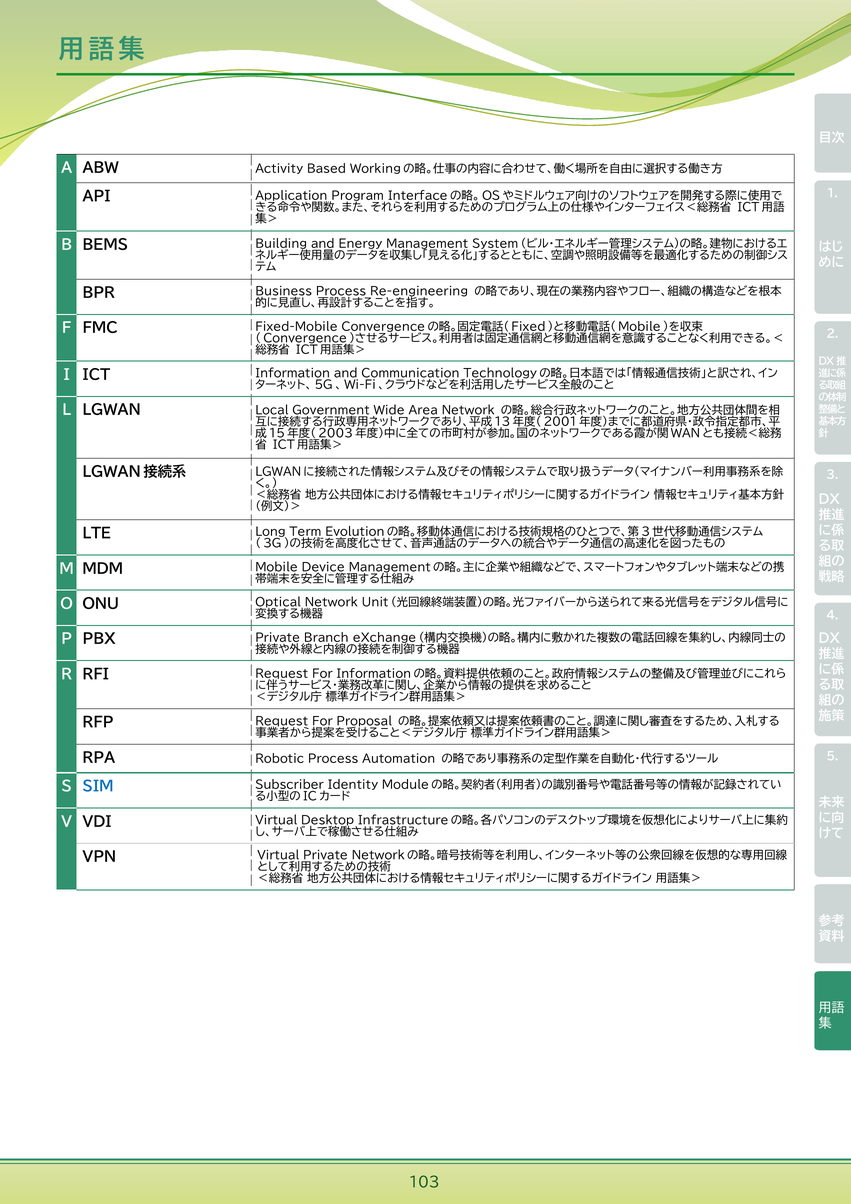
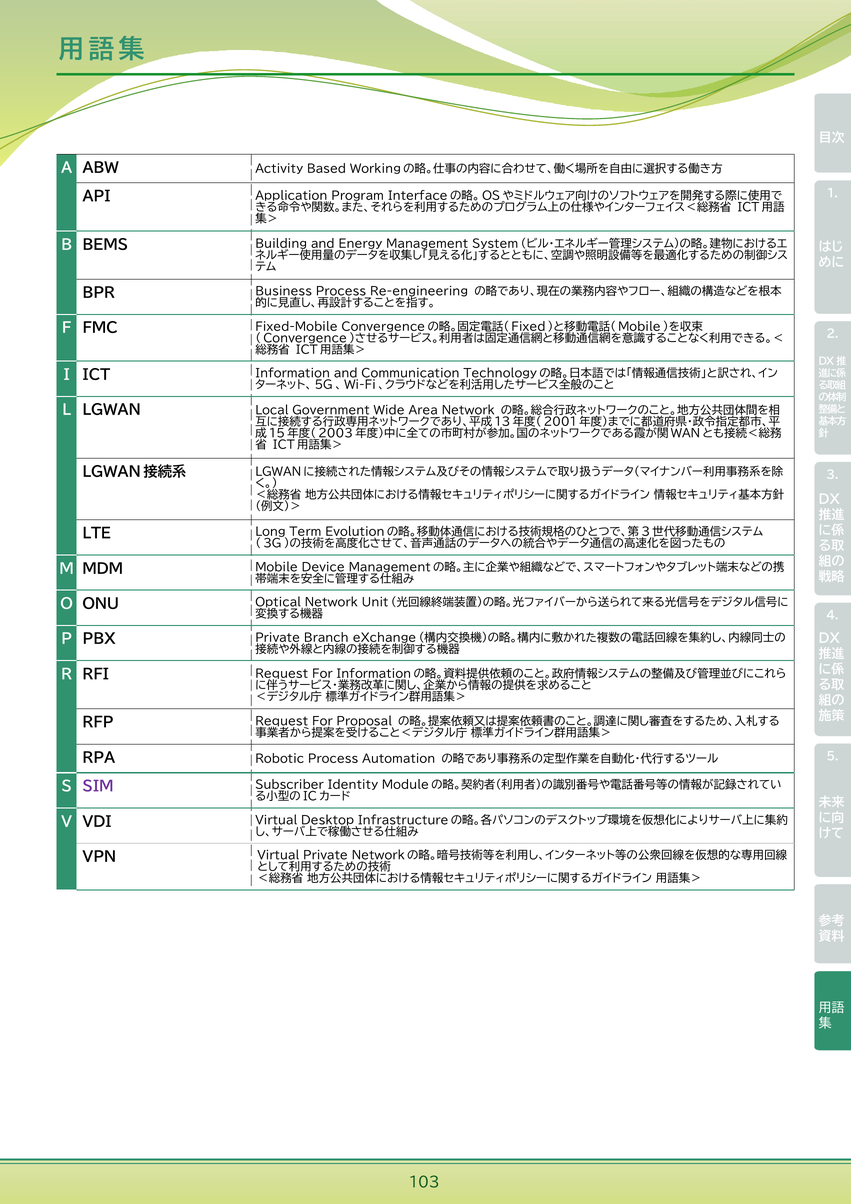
SIM colour: blue -> purple (98, 786)
